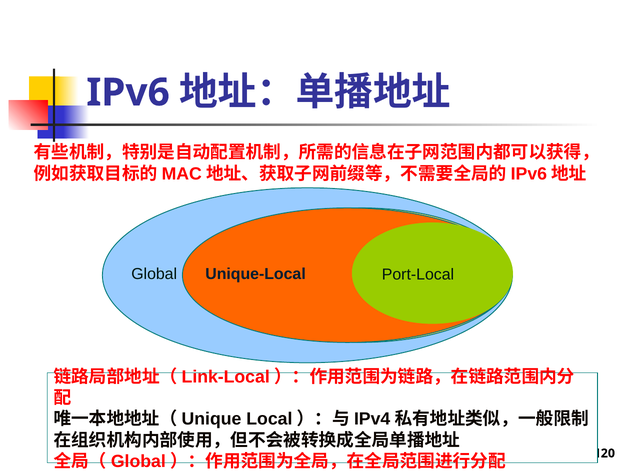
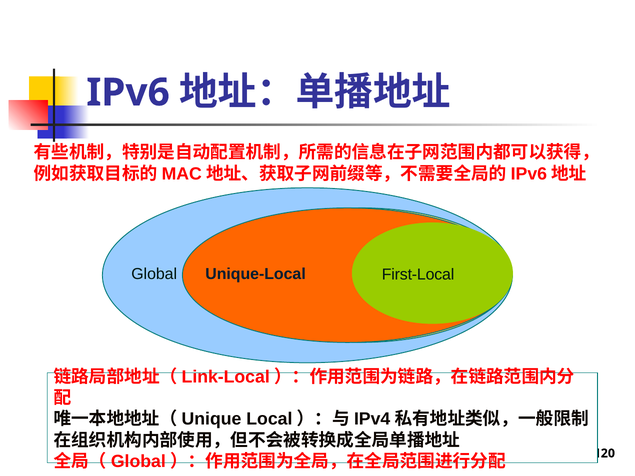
Port-Local: Port-Local -> First-Local (418, 274)
